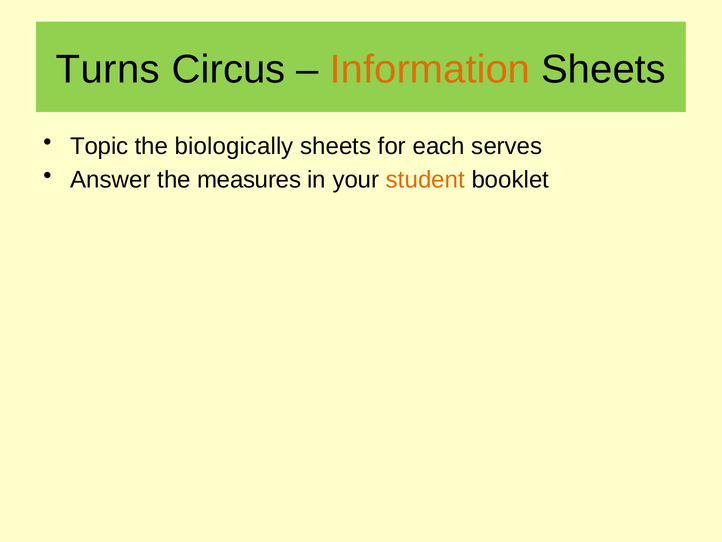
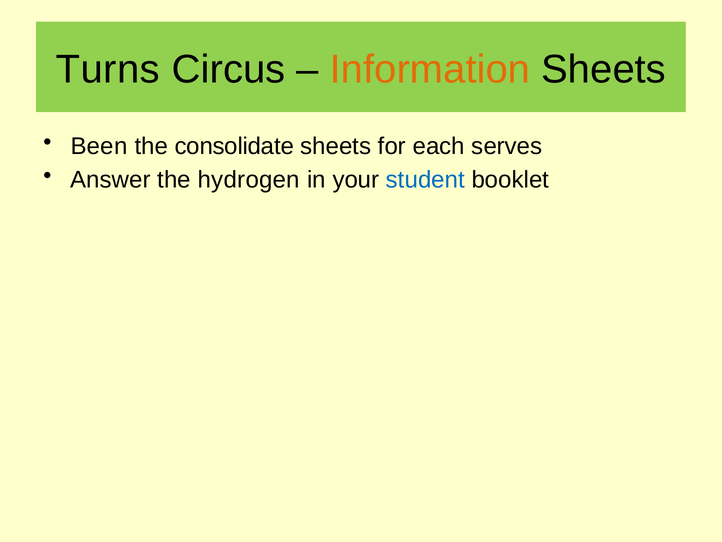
Topic: Topic -> Been (99, 146)
biologically: biologically -> consolidate (234, 146)
measures: measures -> hydrogen (249, 180)
student colour: orange -> blue (425, 180)
